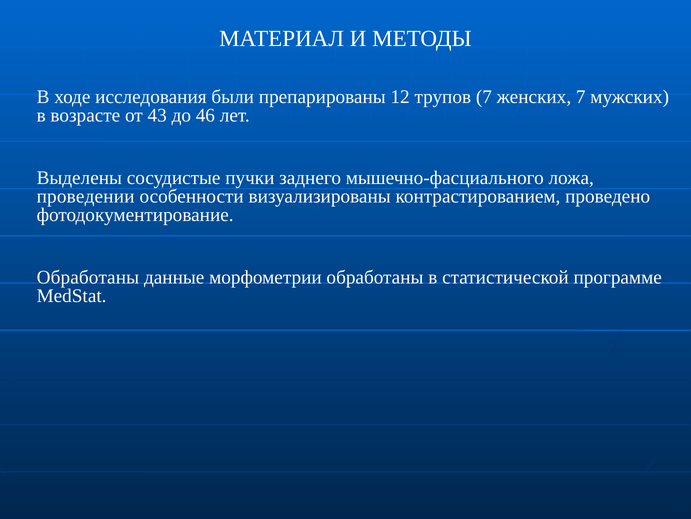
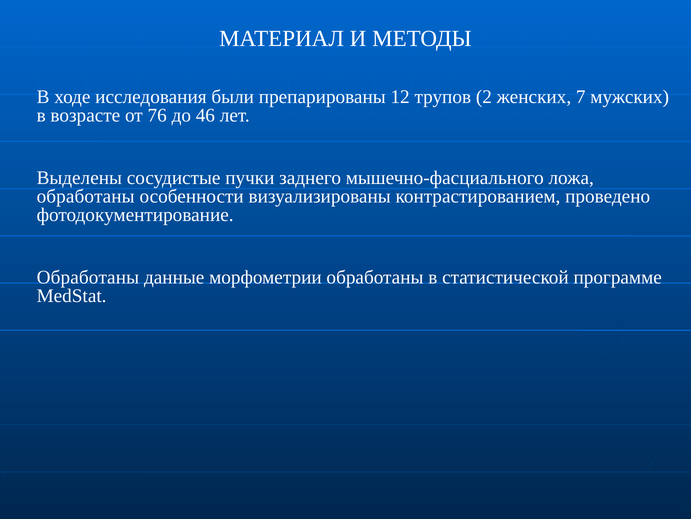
трупов 7: 7 -> 2 (484, 97)
43: 43 -> 76 (157, 115)
проведении: проведении -> обработаны (86, 196)
